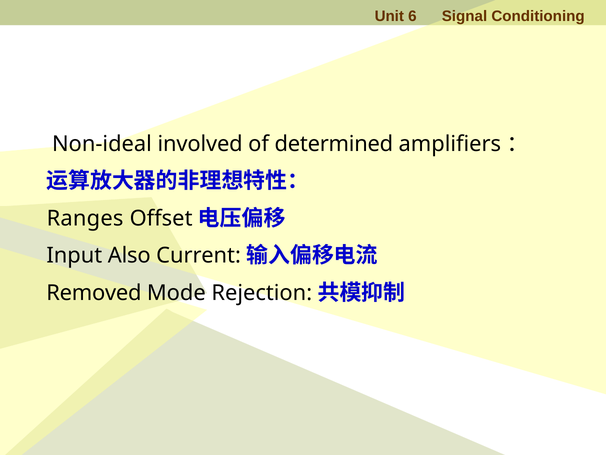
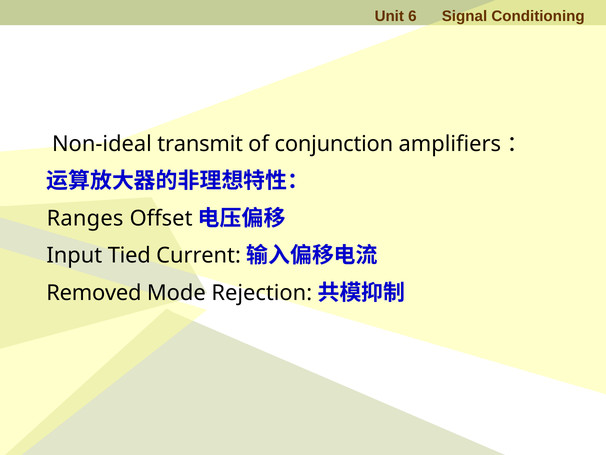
involved: involved -> transmit (200, 144)
determined: determined -> conjunction (334, 144)
Also: Also -> Tied (129, 255)
